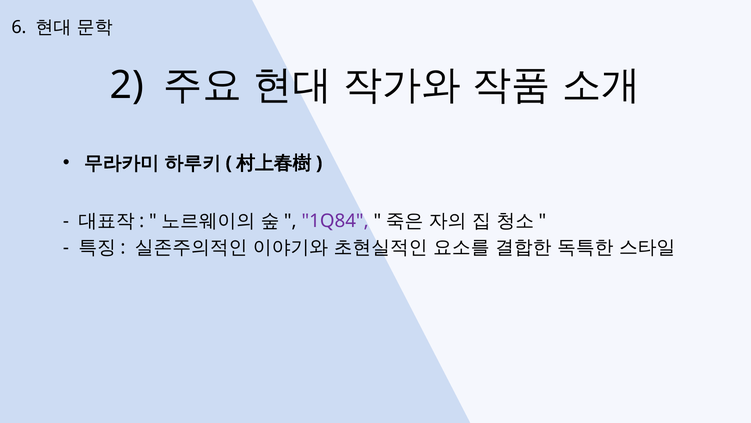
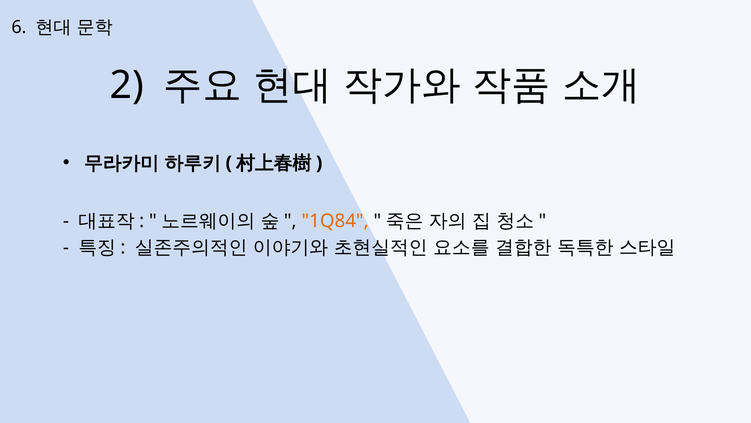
1Q84 colour: purple -> orange (335, 221)
